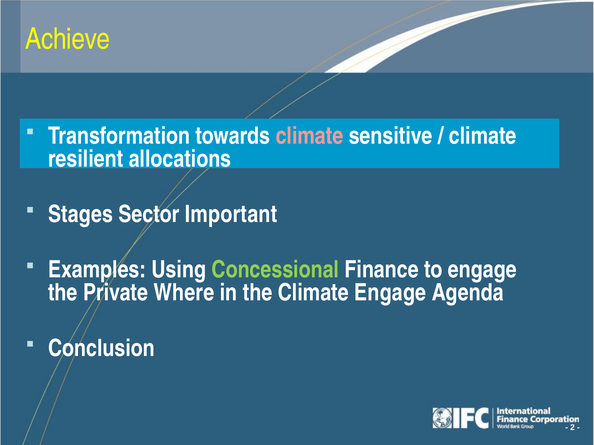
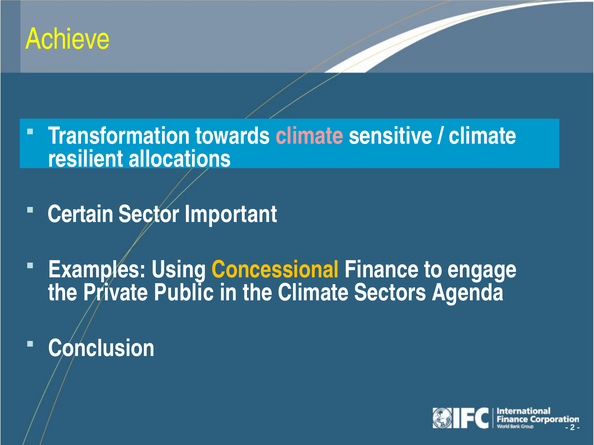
Stages: Stages -> Certain (81, 215)
Concessional colour: light green -> yellow (275, 270)
Where: Where -> Public (184, 293)
Climate Engage: Engage -> Sectors (390, 293)
